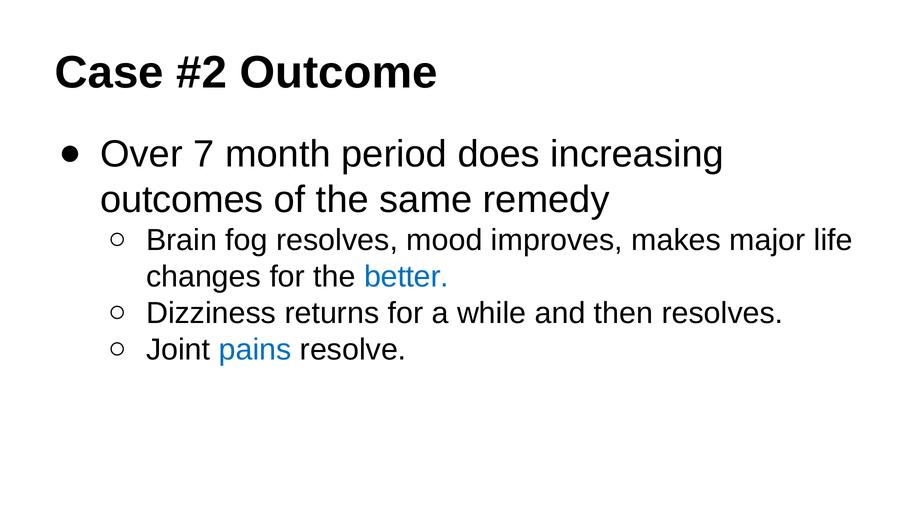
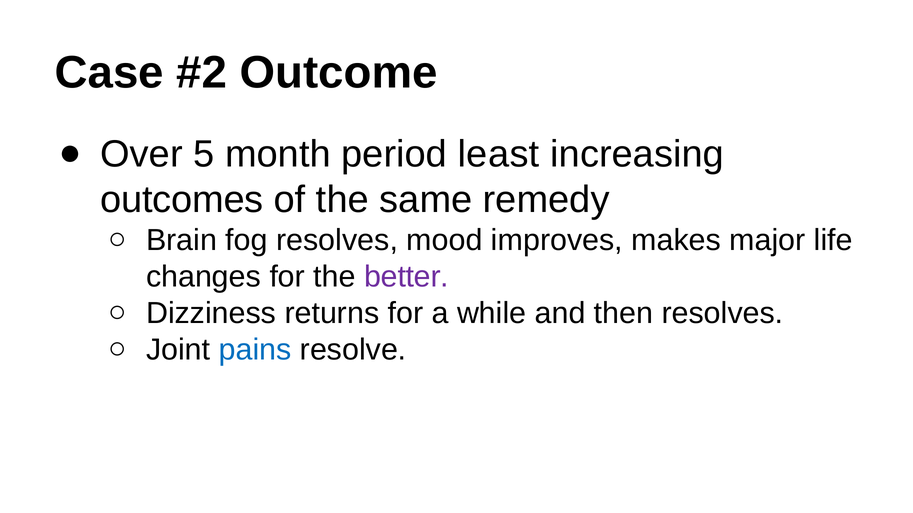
7: 7 -> 5 (204, 154)
does: does -> least (499, 154)
better colour: blue -> purple (407, 277)
